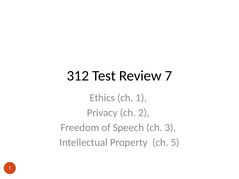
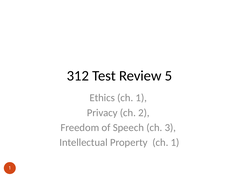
7: 7 -> 5 (168, 76)
Property ch 5: 5 -> 1 (175, 143)
